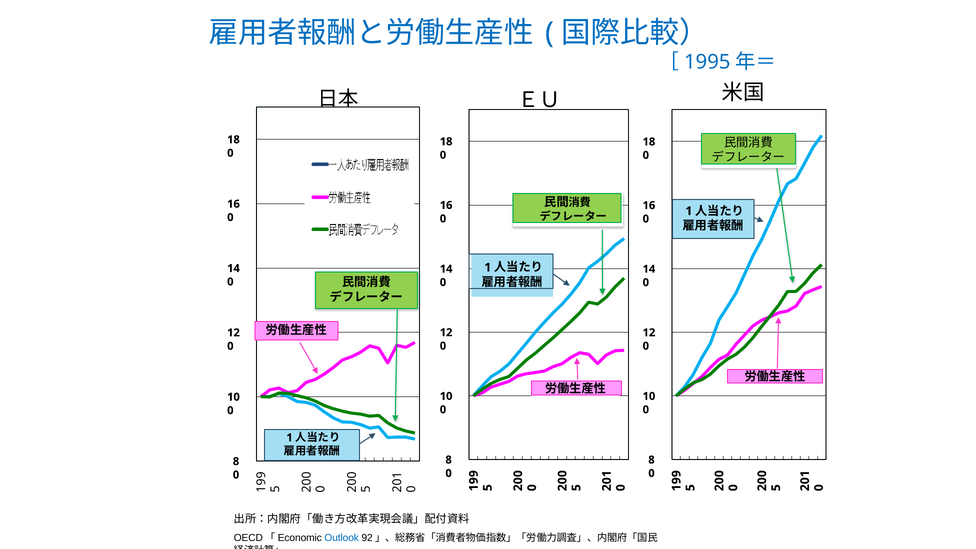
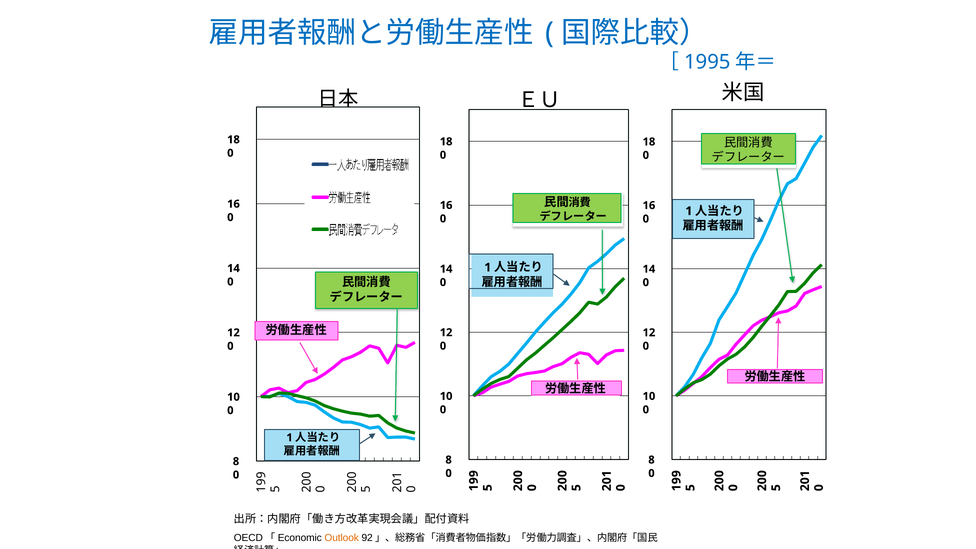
Outlook colour: blue -> orange (342, 538)
